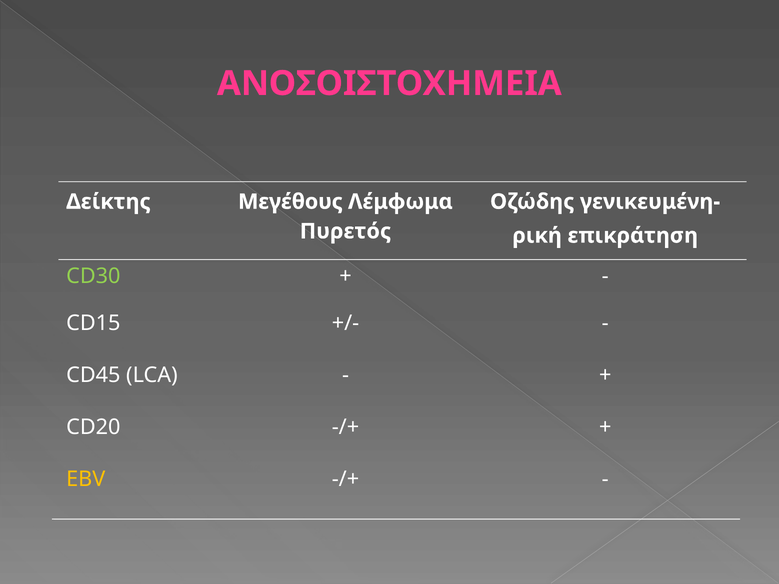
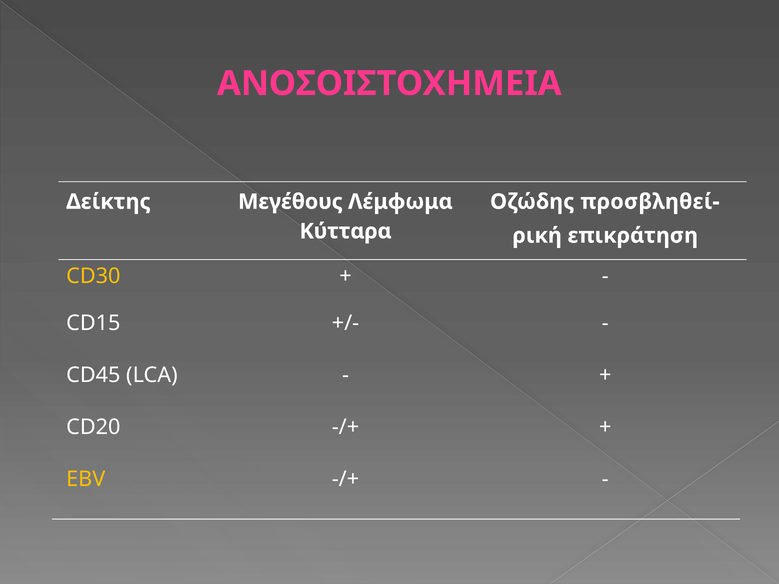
γενικευμένη-: γενικευμένη- -> προσβληθεί- (650, 202)
Πυρετός: Πυρετός -> Κύτταρα (346, 231)
CD30 colour: light green -> yellow (93, 276)
